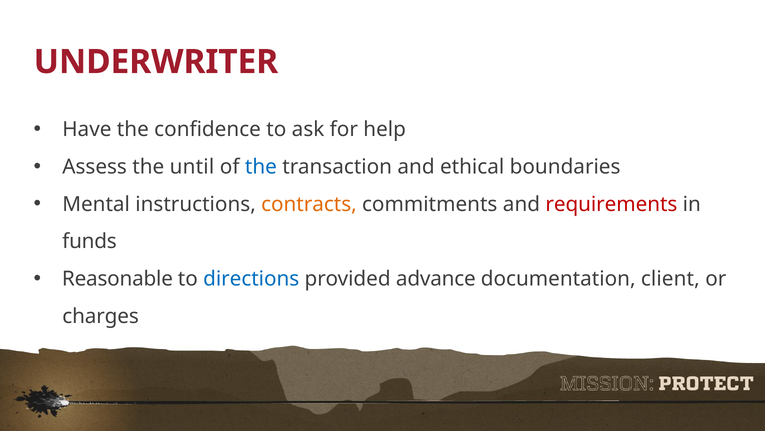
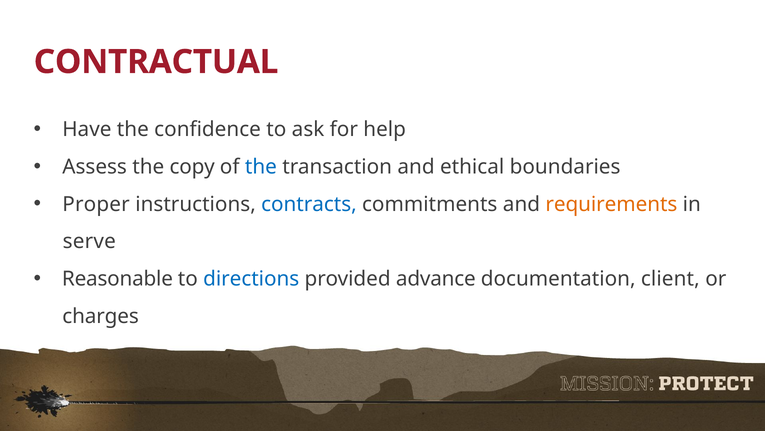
UNDERWRITER: UNDERWRITER -> CONTRACTUAL (156, 62)
until: until -> copy (192, 167)
Mental: Mental -> Proper (96, 204)
contracts colour: orange -> blue (309, 204)
requirements colour: red -> orange (611, 204)
funds: funds -> serve (89, 241)
